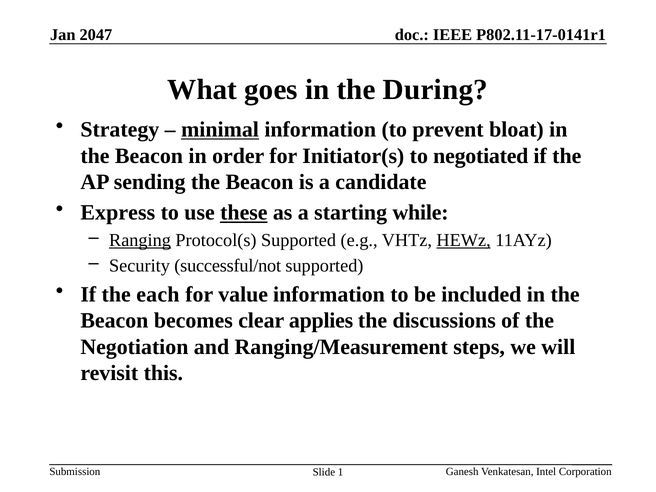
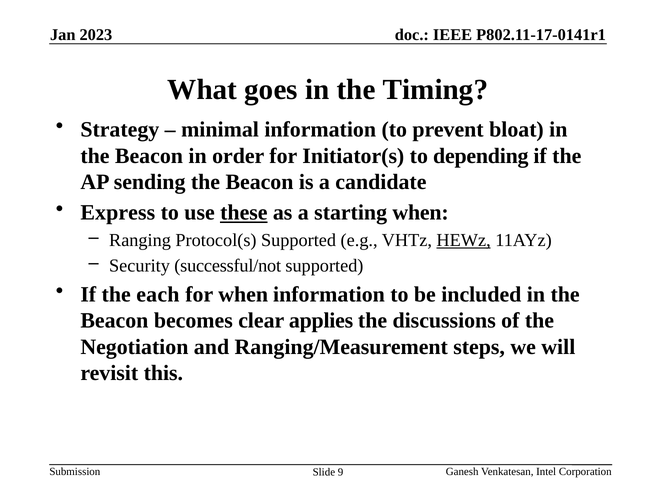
2047: 2047 -> 2023 (96, 35)
During: During -> Timing (435, 89)
minimal underline: present -> none (220, 130)
negotiated: negotiated -> depending (481, 156)
starting while: while -> when (421, 213)
Ranging underline: present -> none (140, 240)
for value: value -> when (243, 294)
1: 1 -> 9 (341, 472)
